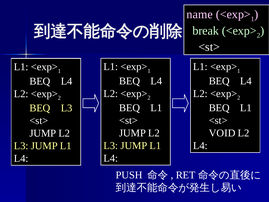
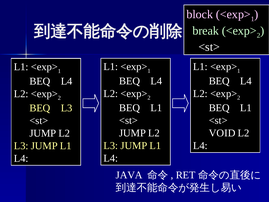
name: name -> block (200, 14)
PUSH: PUSH -> JAVA (129, 175)
